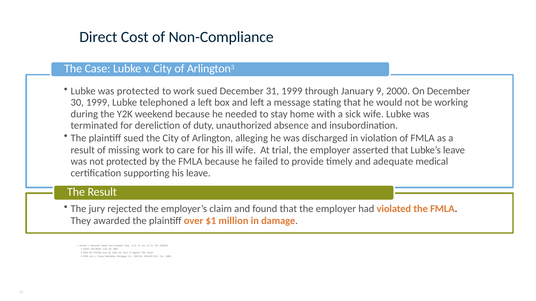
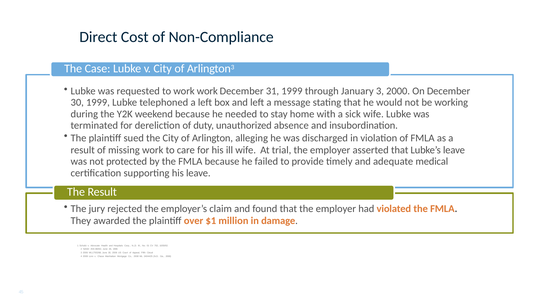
was protected: protected -> requested (138, 91)
work sued: sued -> work (207, 91)
January 9: 9 -> 3 (380, 91)
